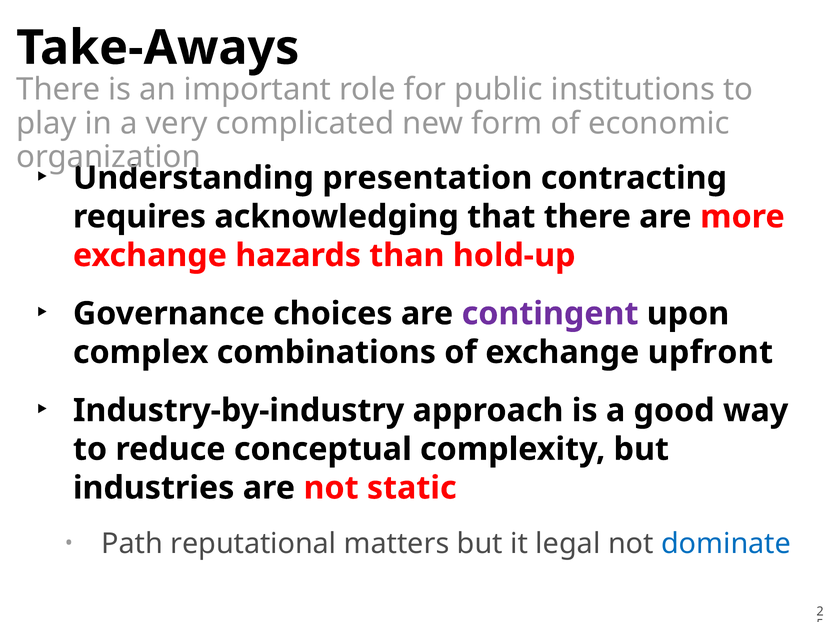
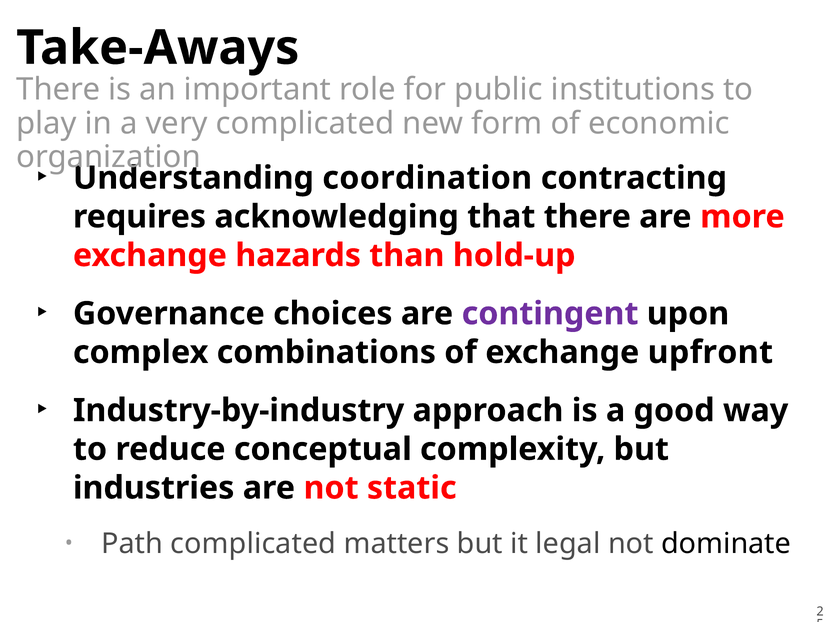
presentation: presentation -> coordination (427, 178)
Path reputational: reputational -> complicated (253, 544)
dominate colour: blue -> black (726, 544)
